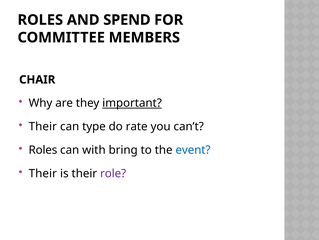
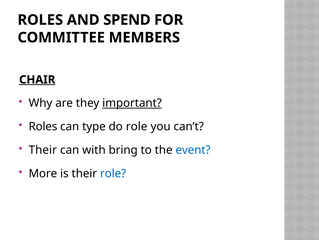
CHAIR underline: none -> present (37, 79)
Their: Their -> Roles (43, 126)
do rate: rate -> role (137, 126)
Roles: Roles -> Their (43, 150)
Their: Their -> More (43, 173)
role colour: purple -> blue (113, 173)
